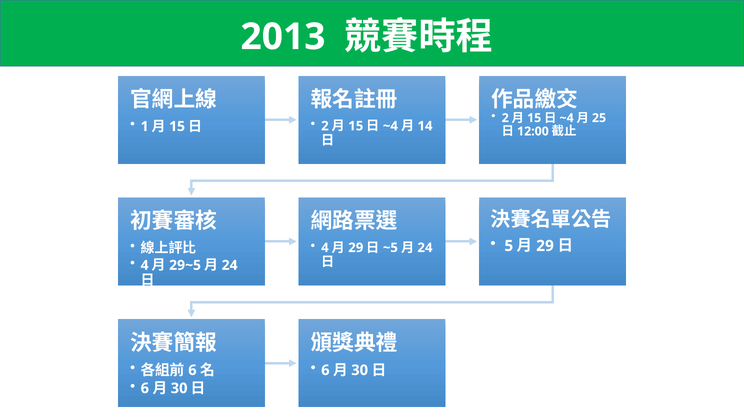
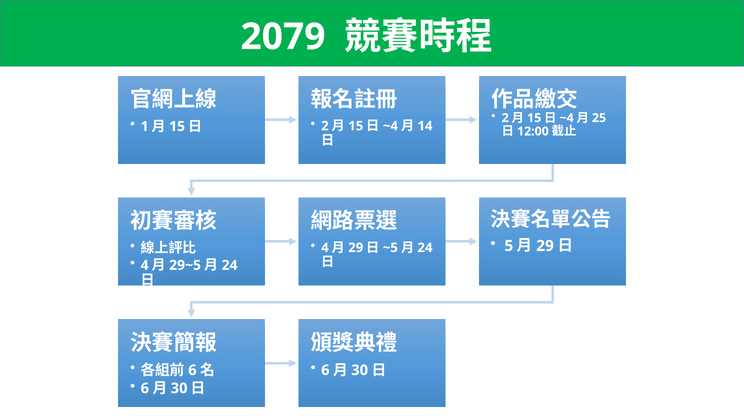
2013: 2013 -> 2079 (283, 37)
